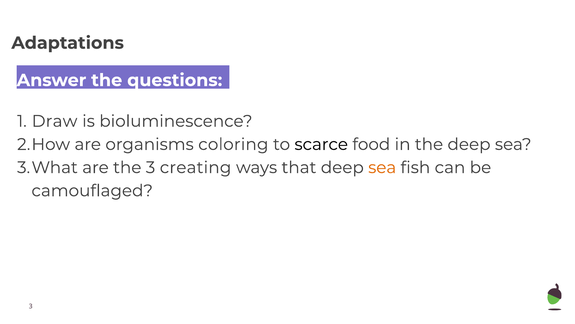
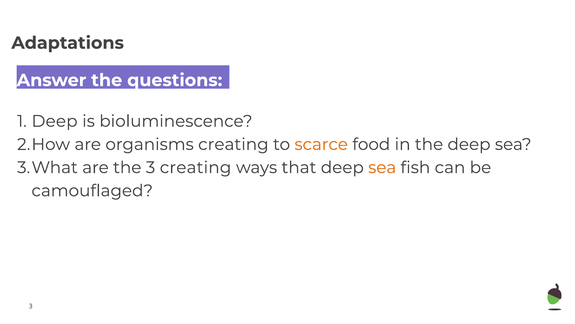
Draw: Draw -> Deep (55, 121)
organisms coloring: coloring -> creating (233, 144)
scarce colour: black -> orange (321, 144)
